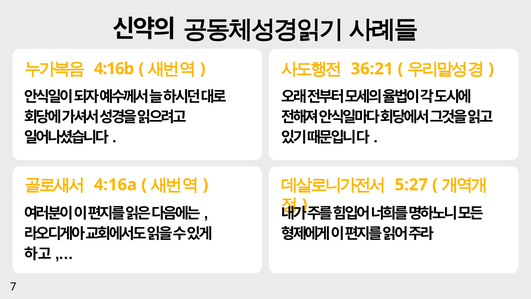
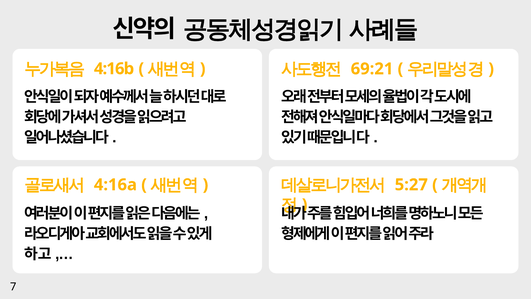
36:21: 36:21 -> 69:21 (372, 69)
